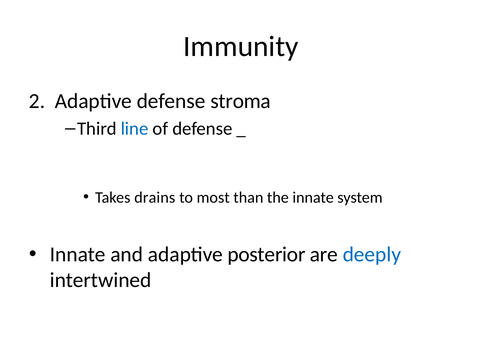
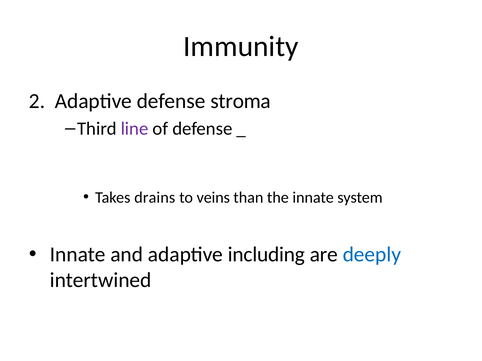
line colour: blue -> purple (135, 129)
most: most -> veins (213, 198)
posterior: posterior -> including (266, 255)
